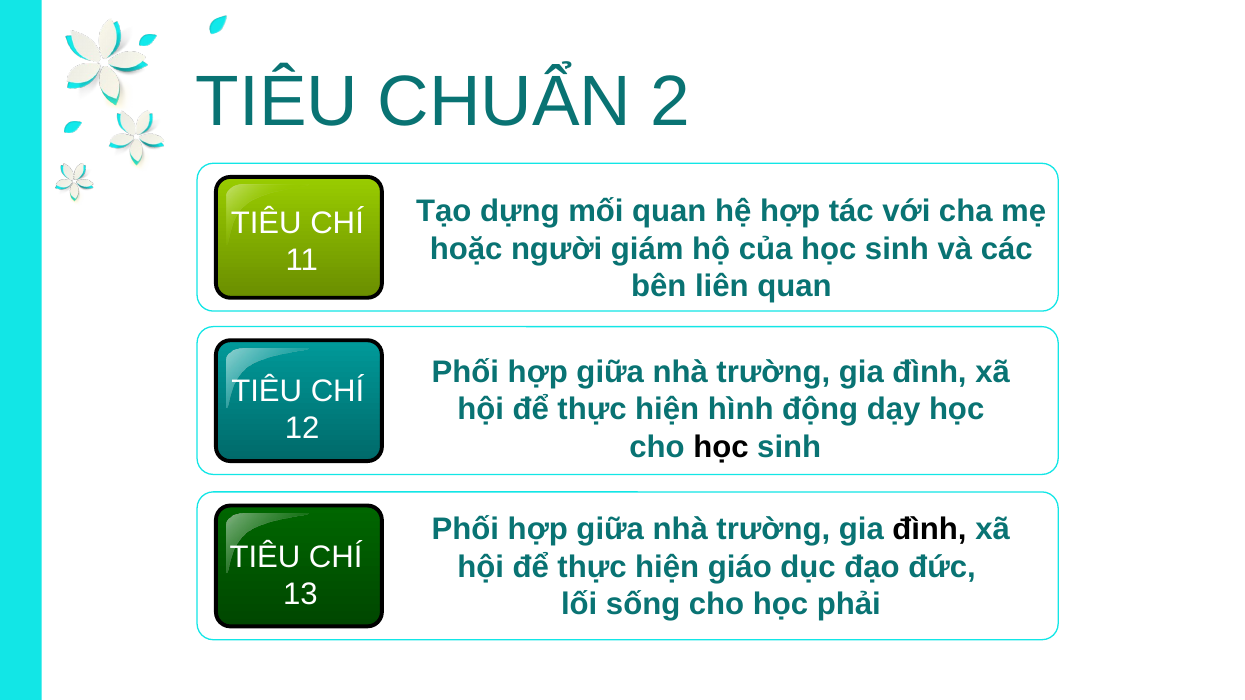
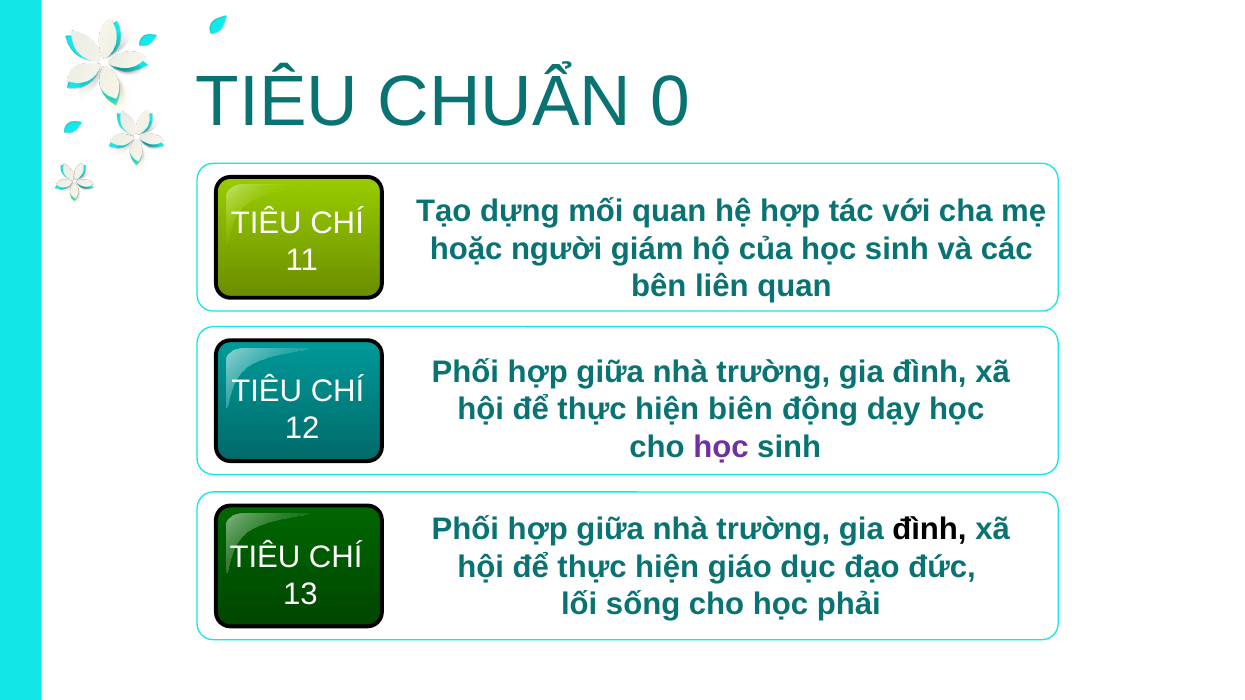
2: 2 -> 0 (671, 102)
hình: hình -> biên (741, 410)
học colour: black -> purple (721, 447)
